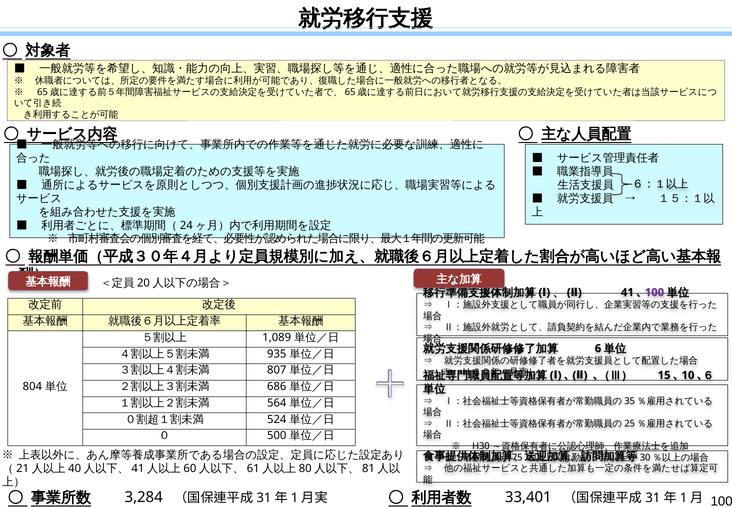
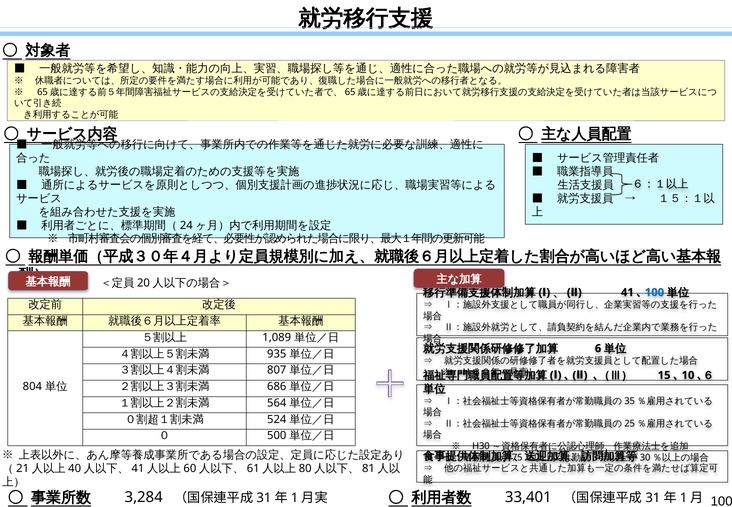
100 colour: purple -> blue (654, 292)
